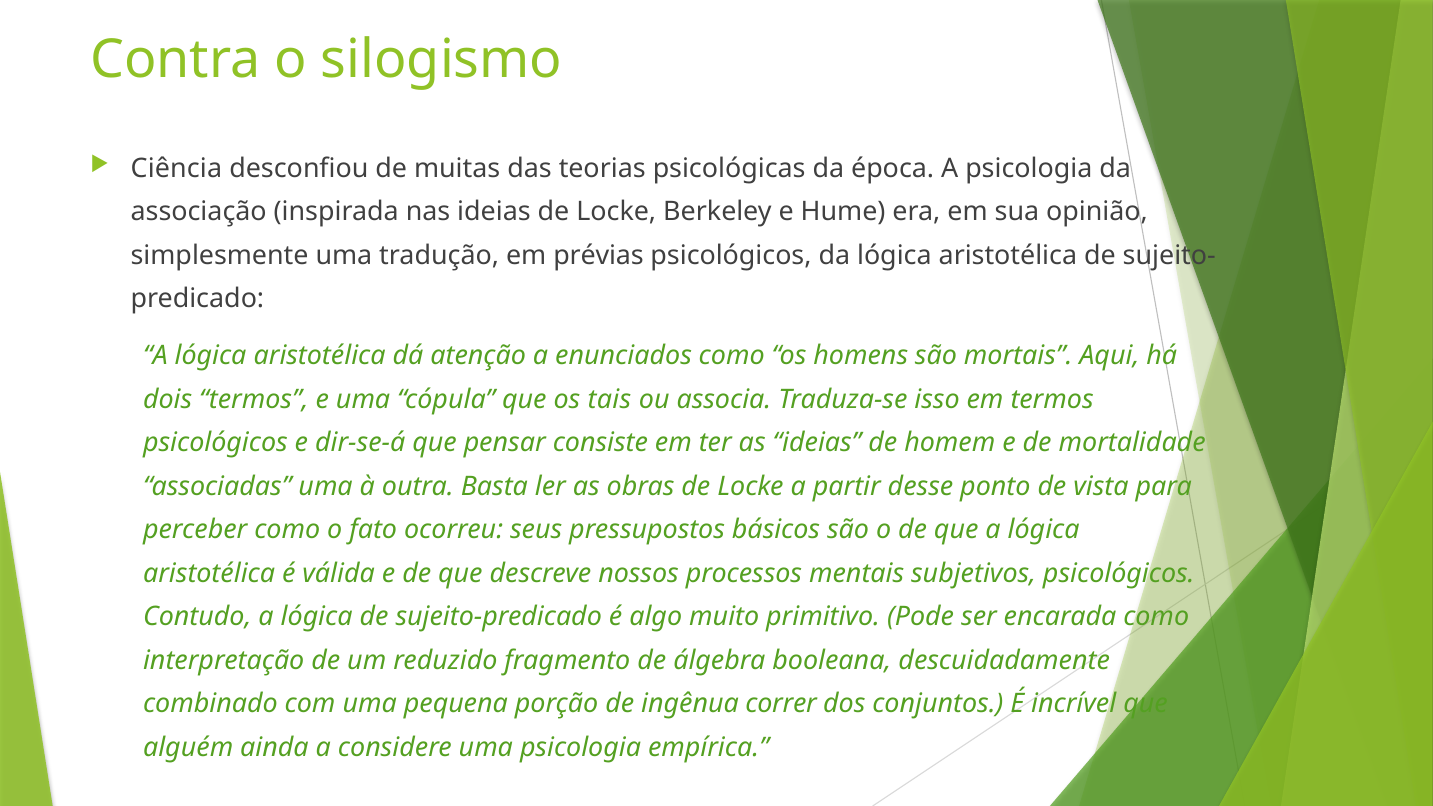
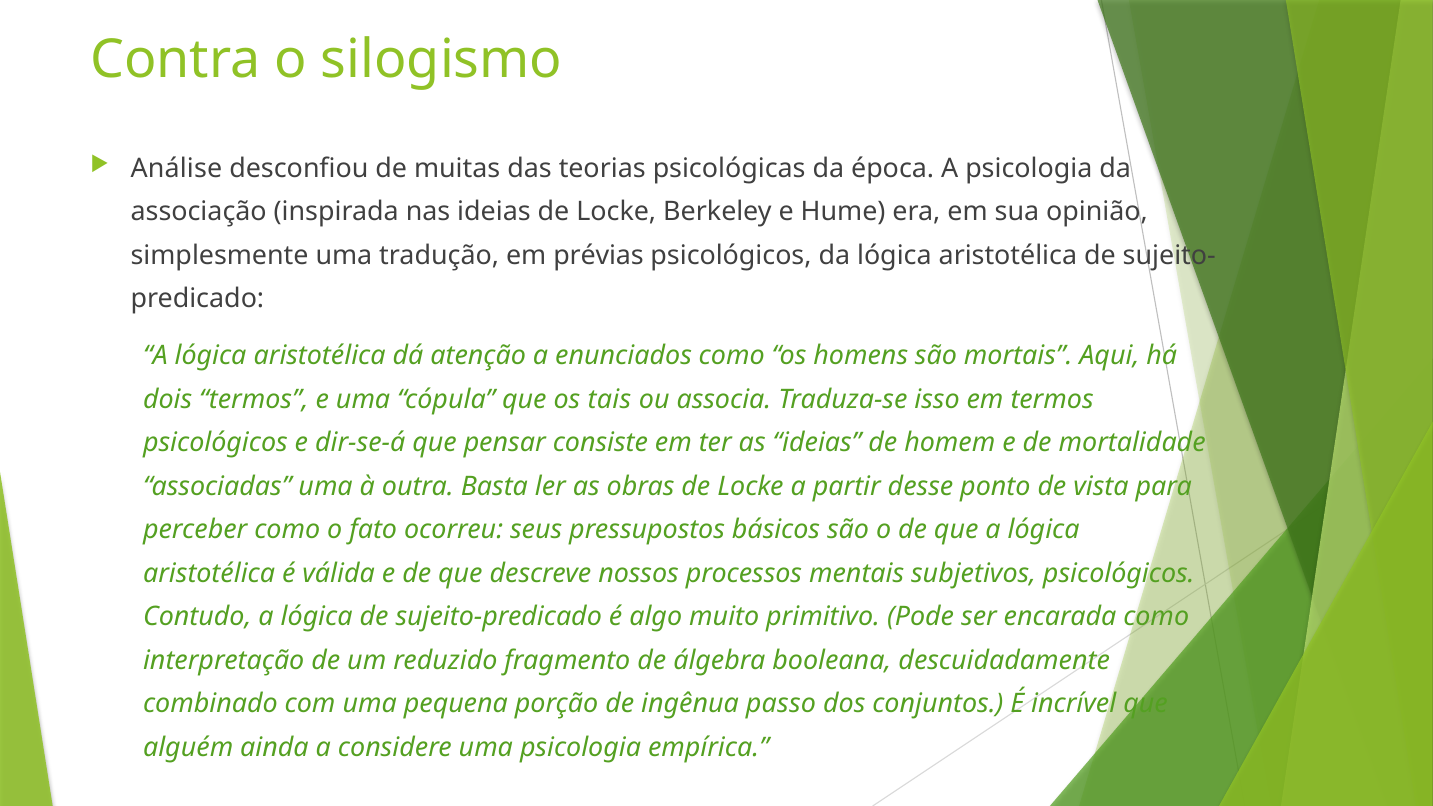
Ciência: Ciência -> Análise (176, 169)
correr: correr -> passo (781, 704)
